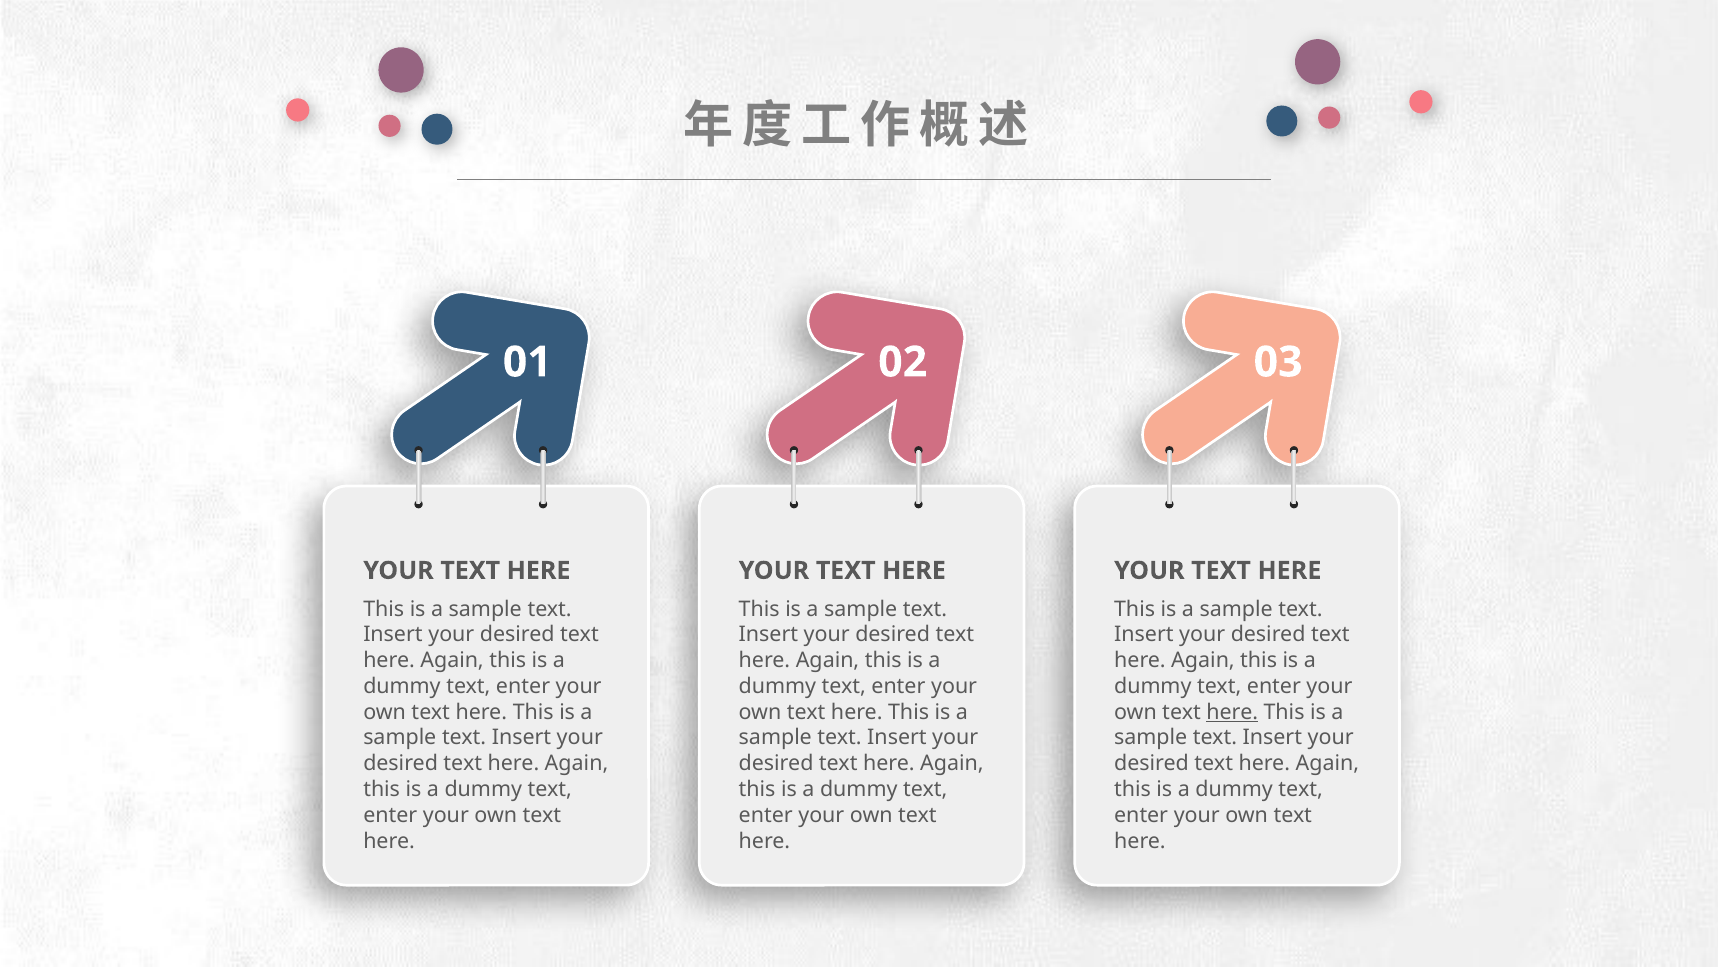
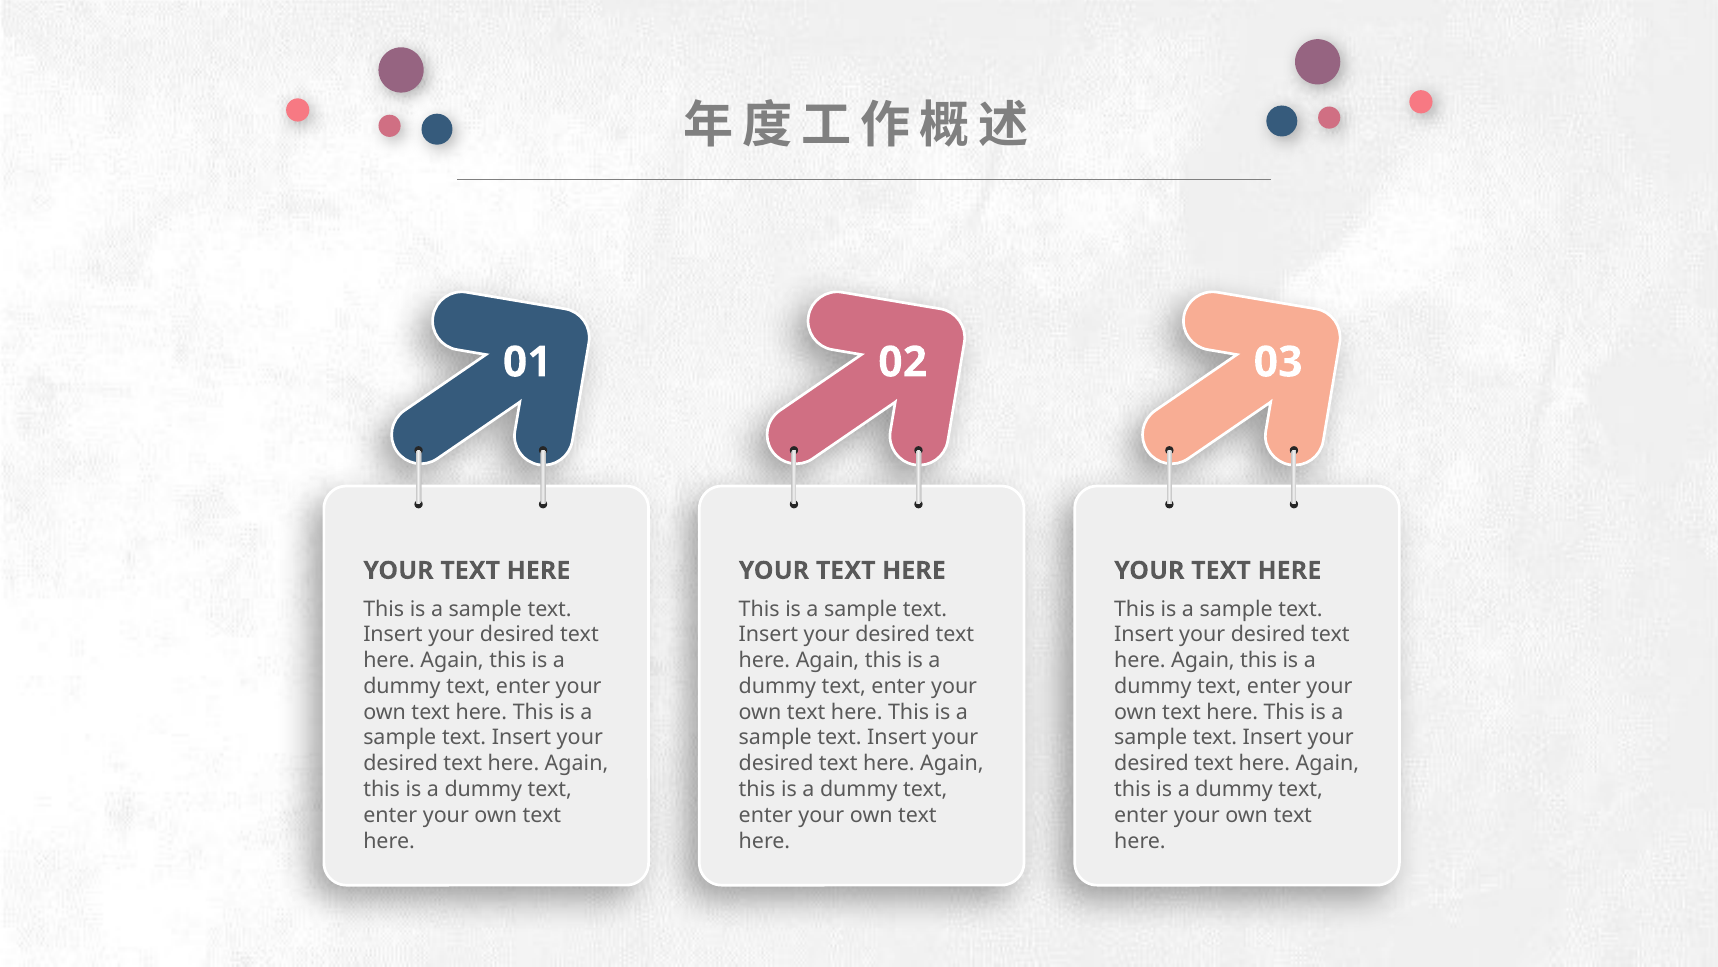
here underline: present -> none (1232, 712)
